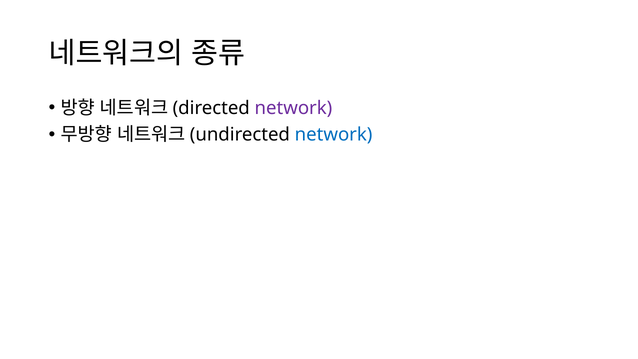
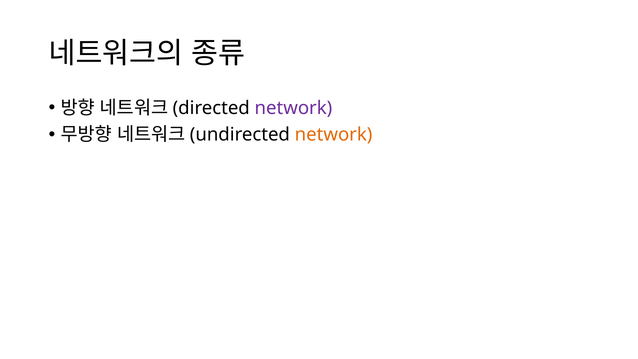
network colour: blue -> orange (334, 135)
